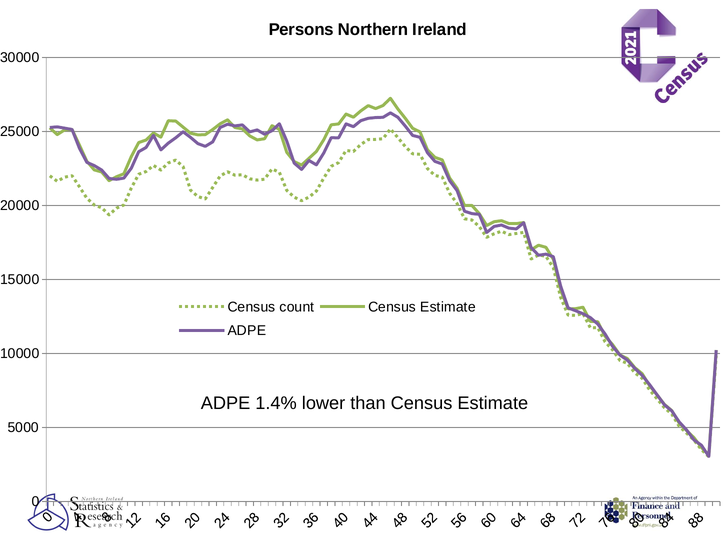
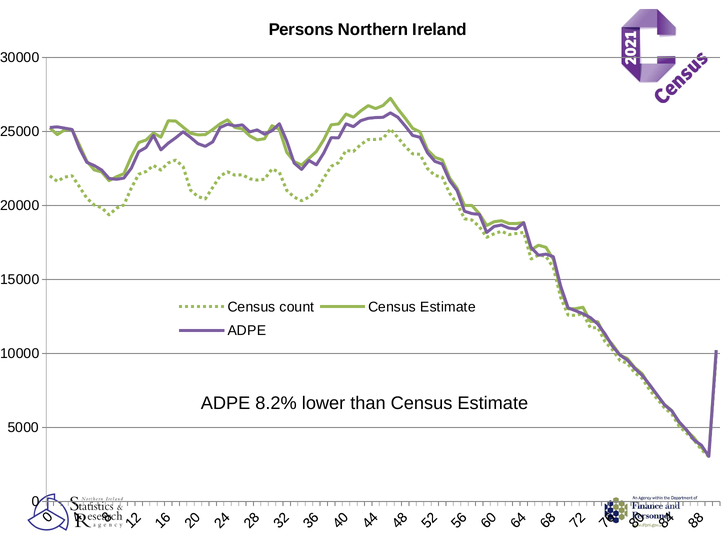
1.4%: 1.4% -> 8.2% (276, 403)
